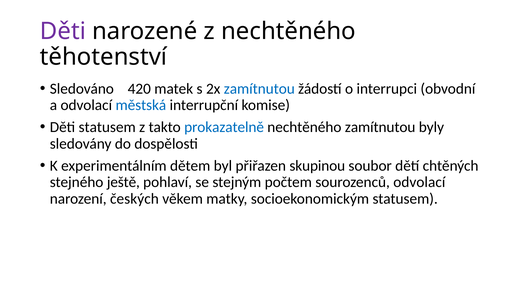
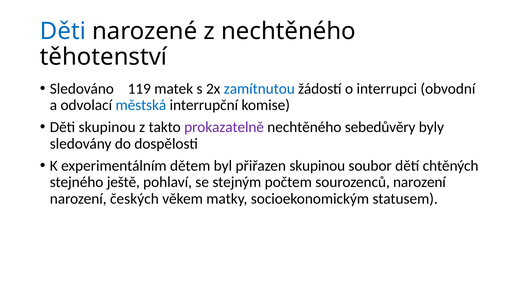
Děti colour: purple -> blue (63, 31)
420: 420 -> 119 (139, 89)
Děti statusem: statusem -> skupinou (107, 127)
prokazatelně colour: blue -> purple (224, 127)
nechtěného zamítnutou: zamítnutou -> sebedůvěry (380, 127)
sourozenců odvolací: odvolací -> narození (419, 182)
